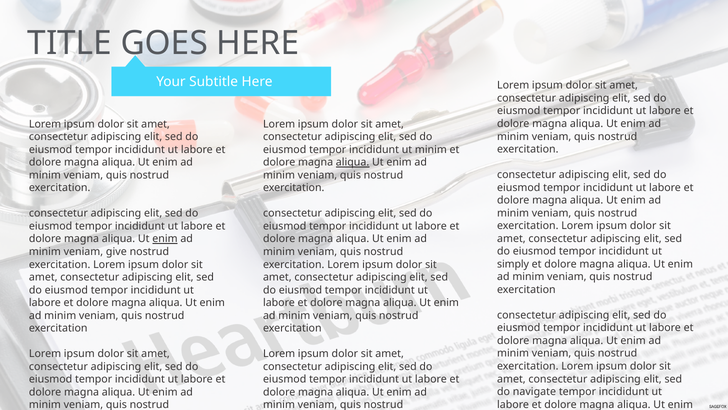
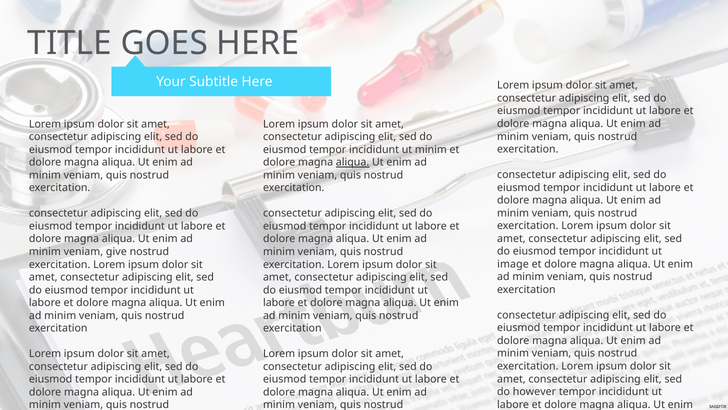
enim underline: present -> none (165, 239)
simply: simply -> image (513, 264)
navigate: navigate -> however (534, 391)
